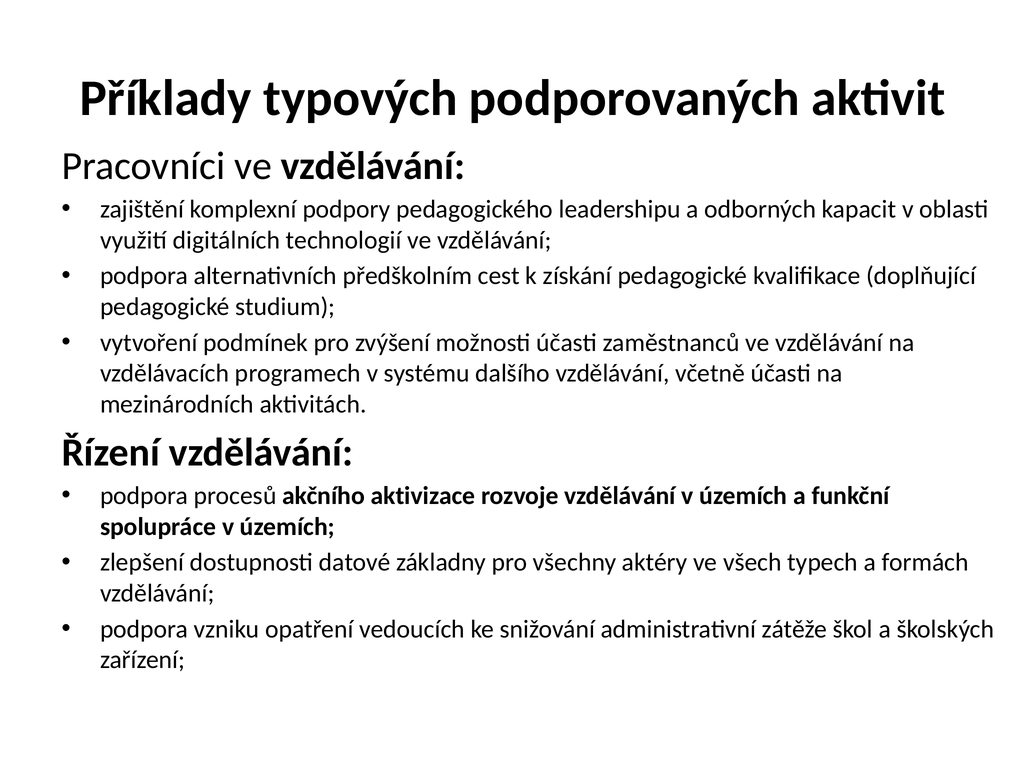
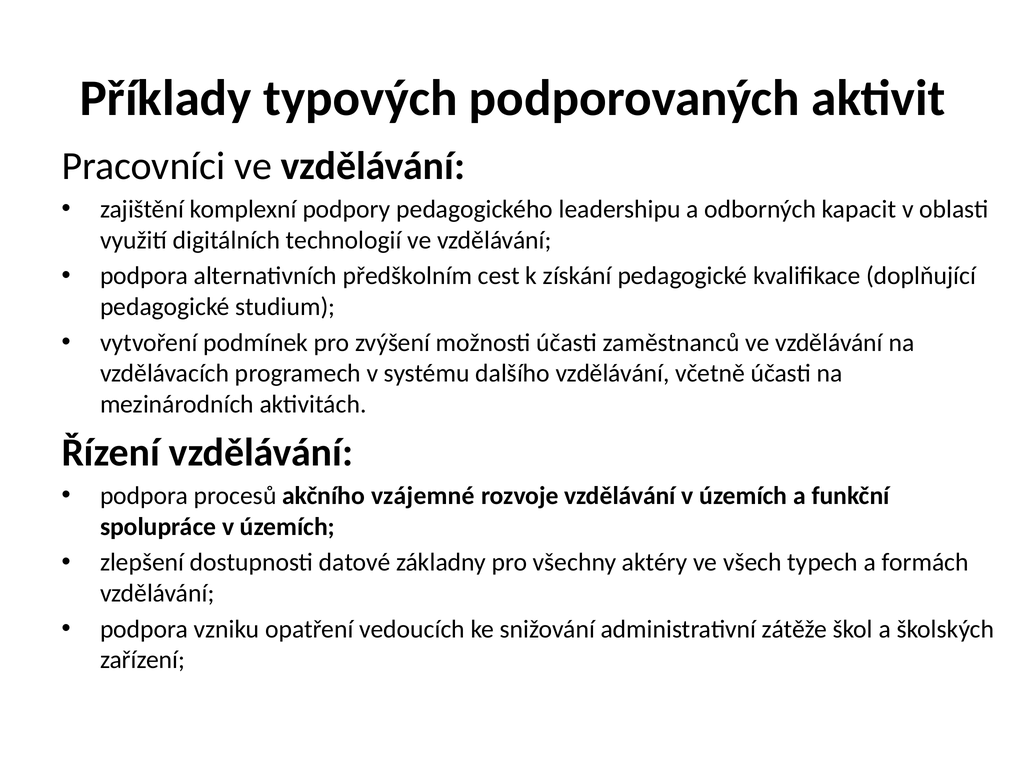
aktivizace: aktivizace -> vzájemné (423, 496)
